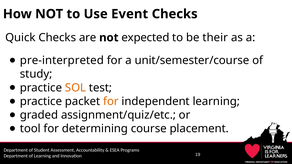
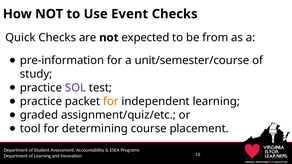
their: their -> from (215, 38)
pre-interpreted: pre-interpreted -> pre-information (62, 61)
SOL colour: orange -> purple (75, 88)
